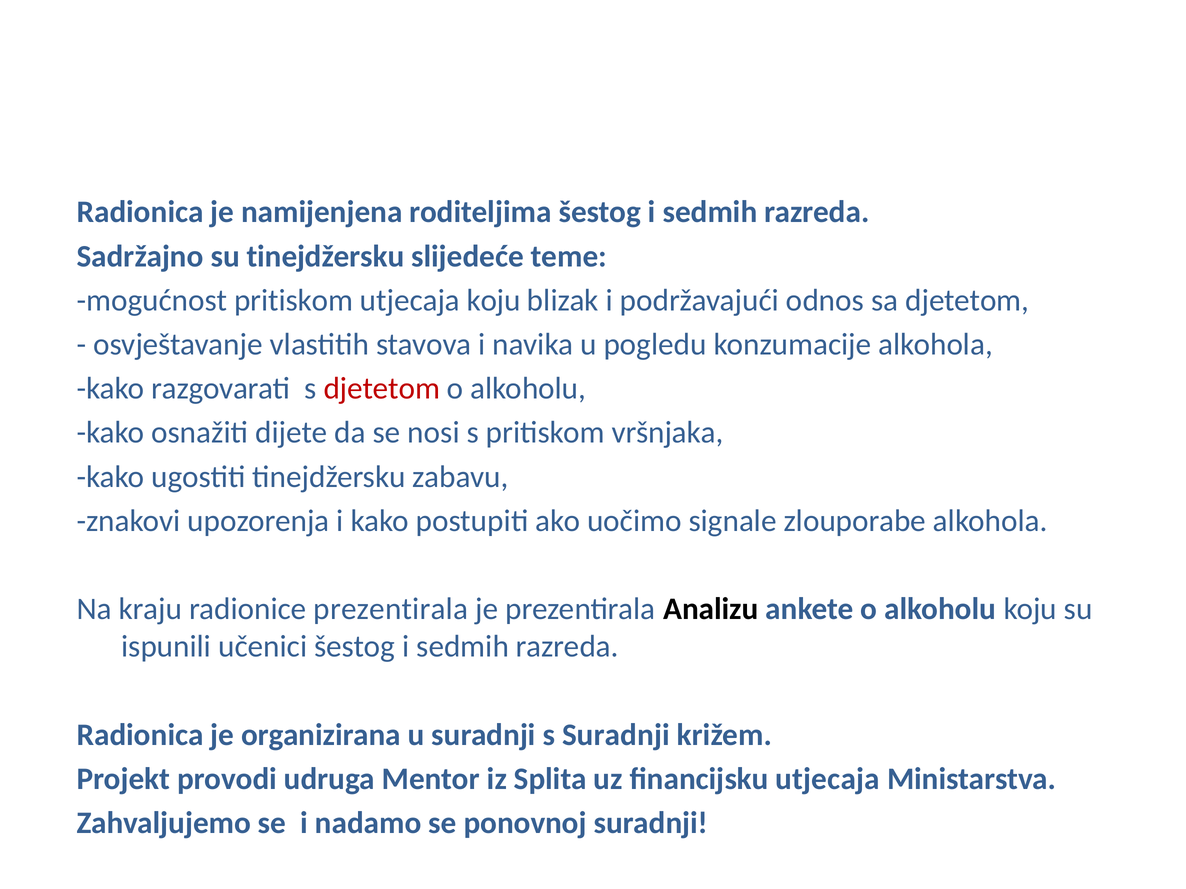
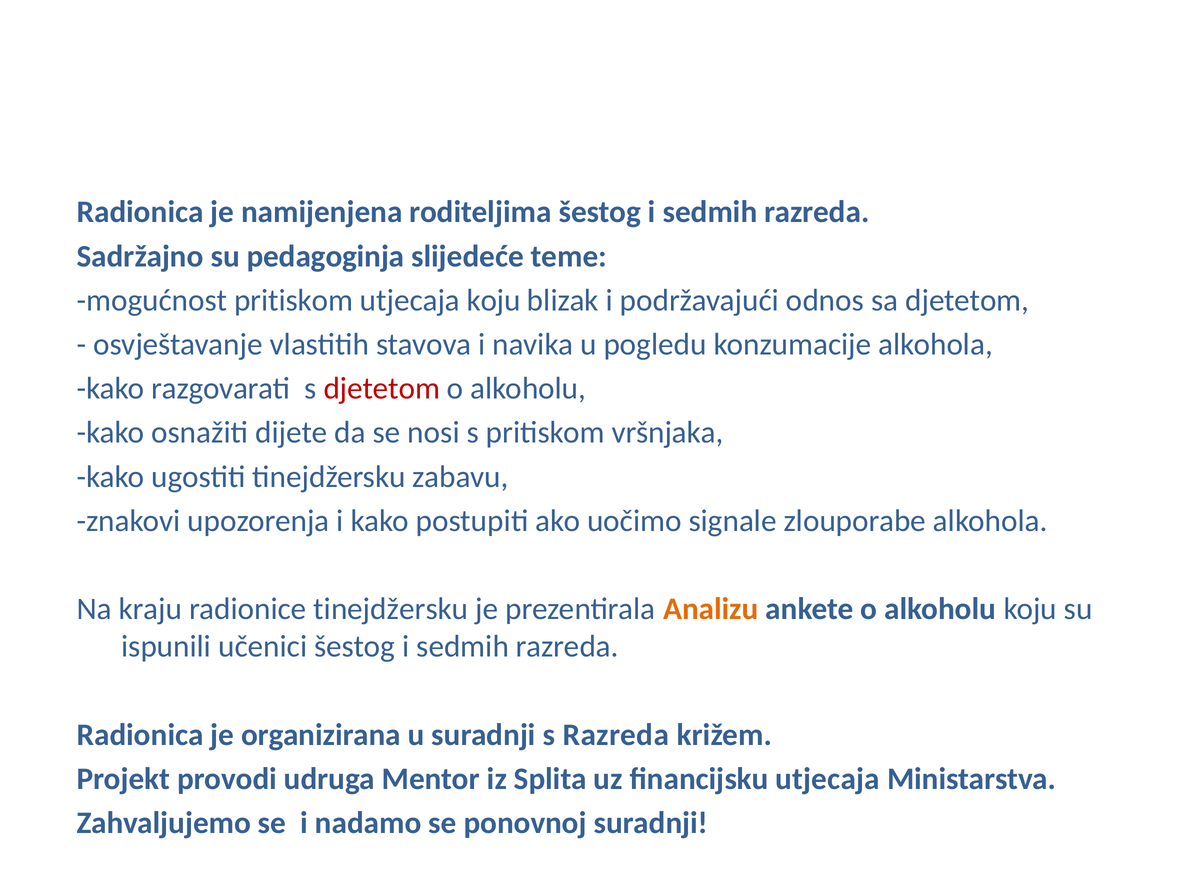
su tinejdžersku: tinejdžersku -> pedagoginja (326, 256)
radionice prezentirala: prezentirala -> tinejdžersku (391, 609)
Analizu colour: black -> orange (711, 609)
s Suradnji: Suradnji -> Razreda (616, 735)
